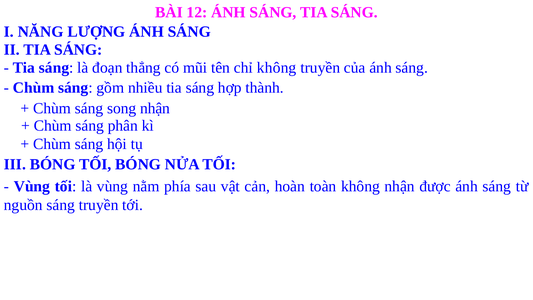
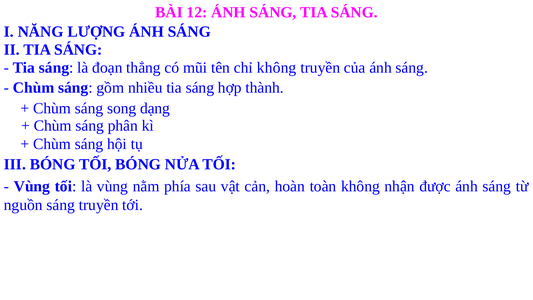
song nhận: nhận -> dạng (155, 108)
